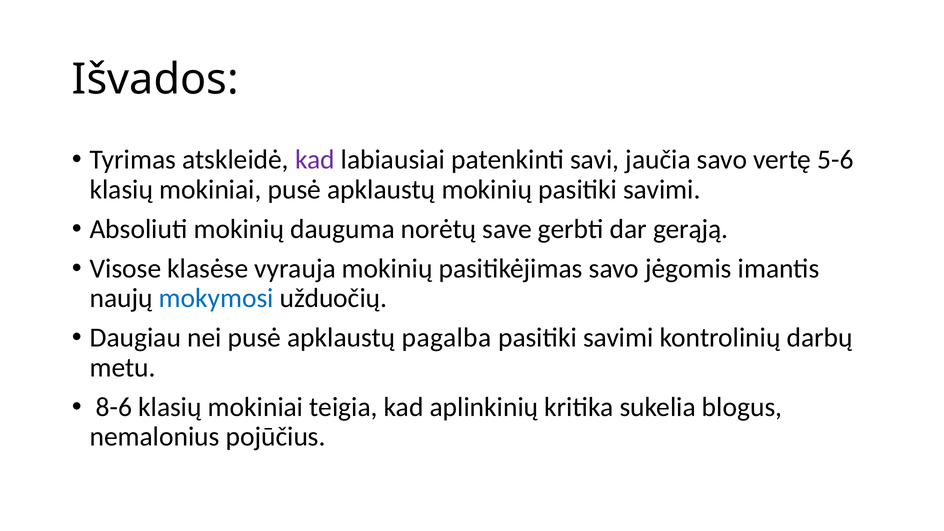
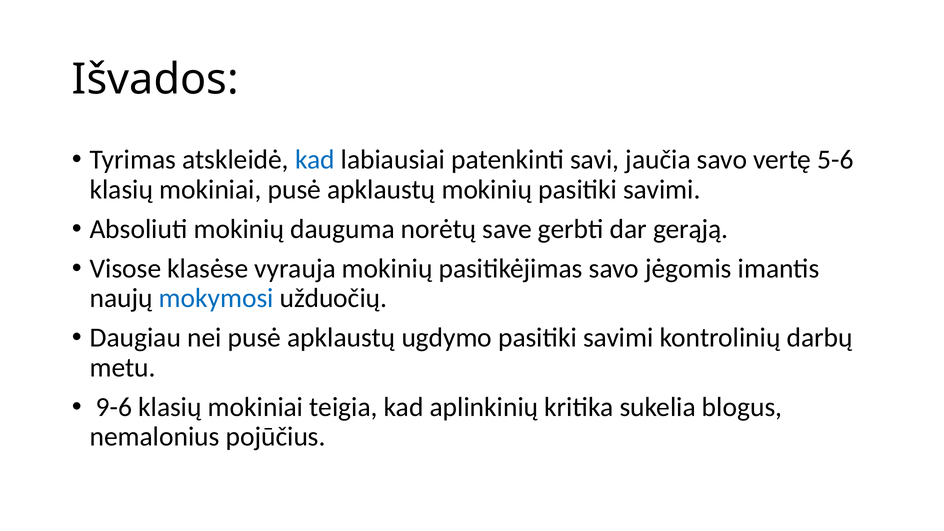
kad colour: purple -> blue (315, 160)
pagalba: pagalba -> ugdymo (447, 338)
8-6: 8-6 -> 9-6 (114, 407)
